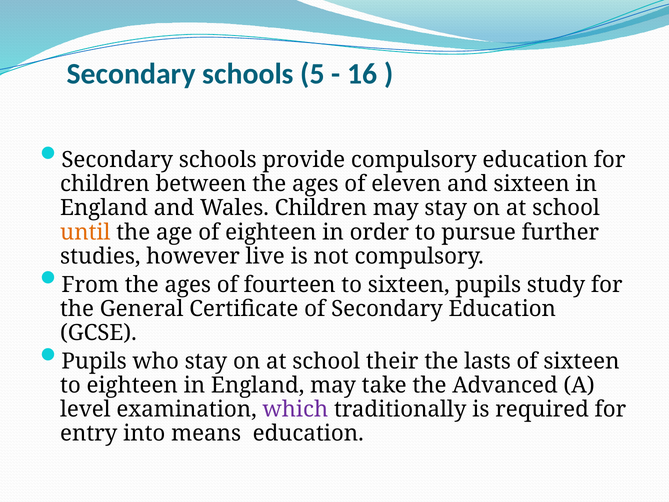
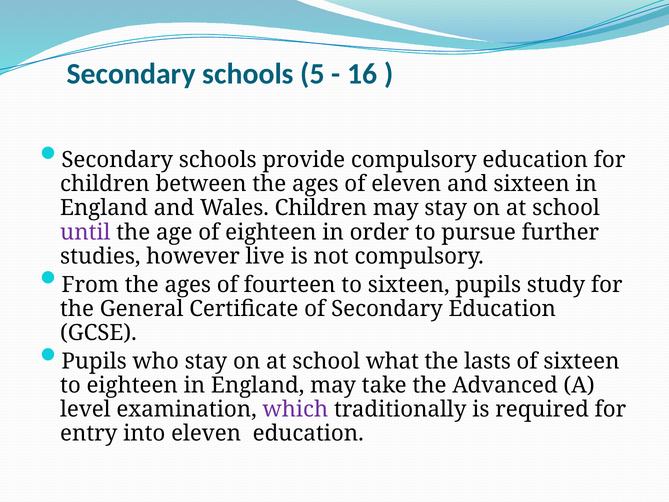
until colour: orange -> purple (85, 232)
their: their -> what (392, 361)
into means: means -> eleven (206, 433)
